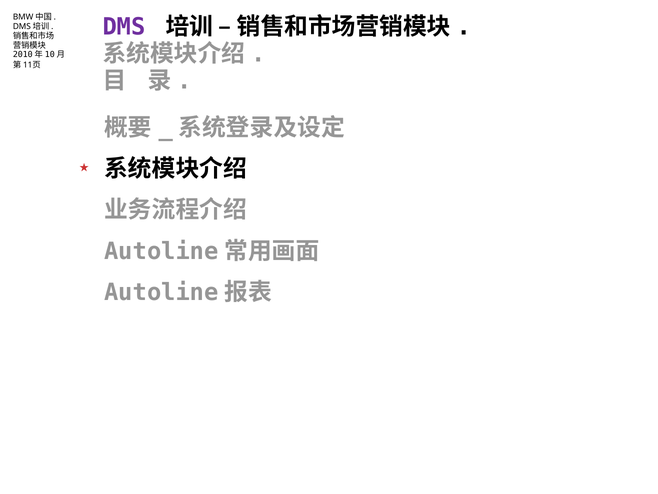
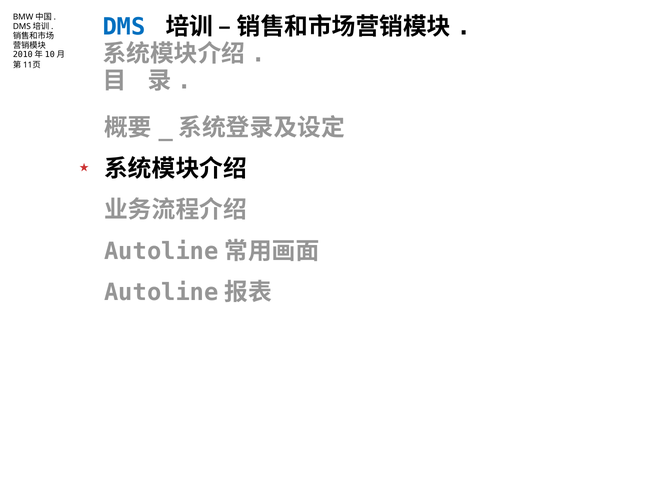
DMS colour: purple -> blue (124, 27)
